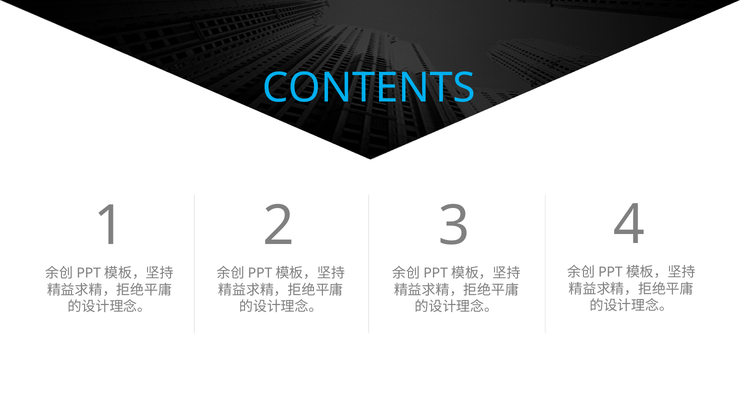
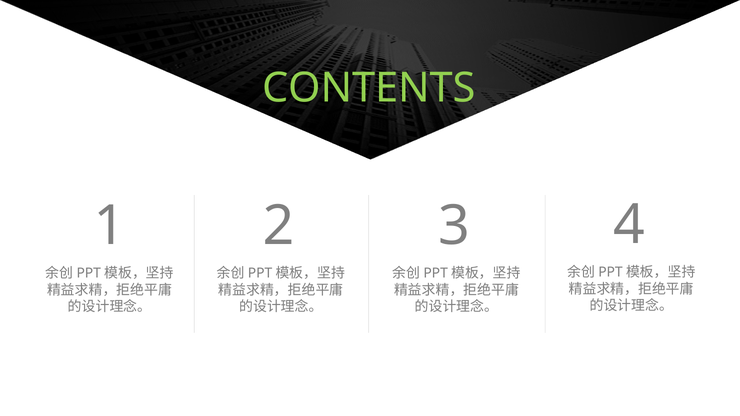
CONTENTS colour: light blue -> light green (369, 88)
